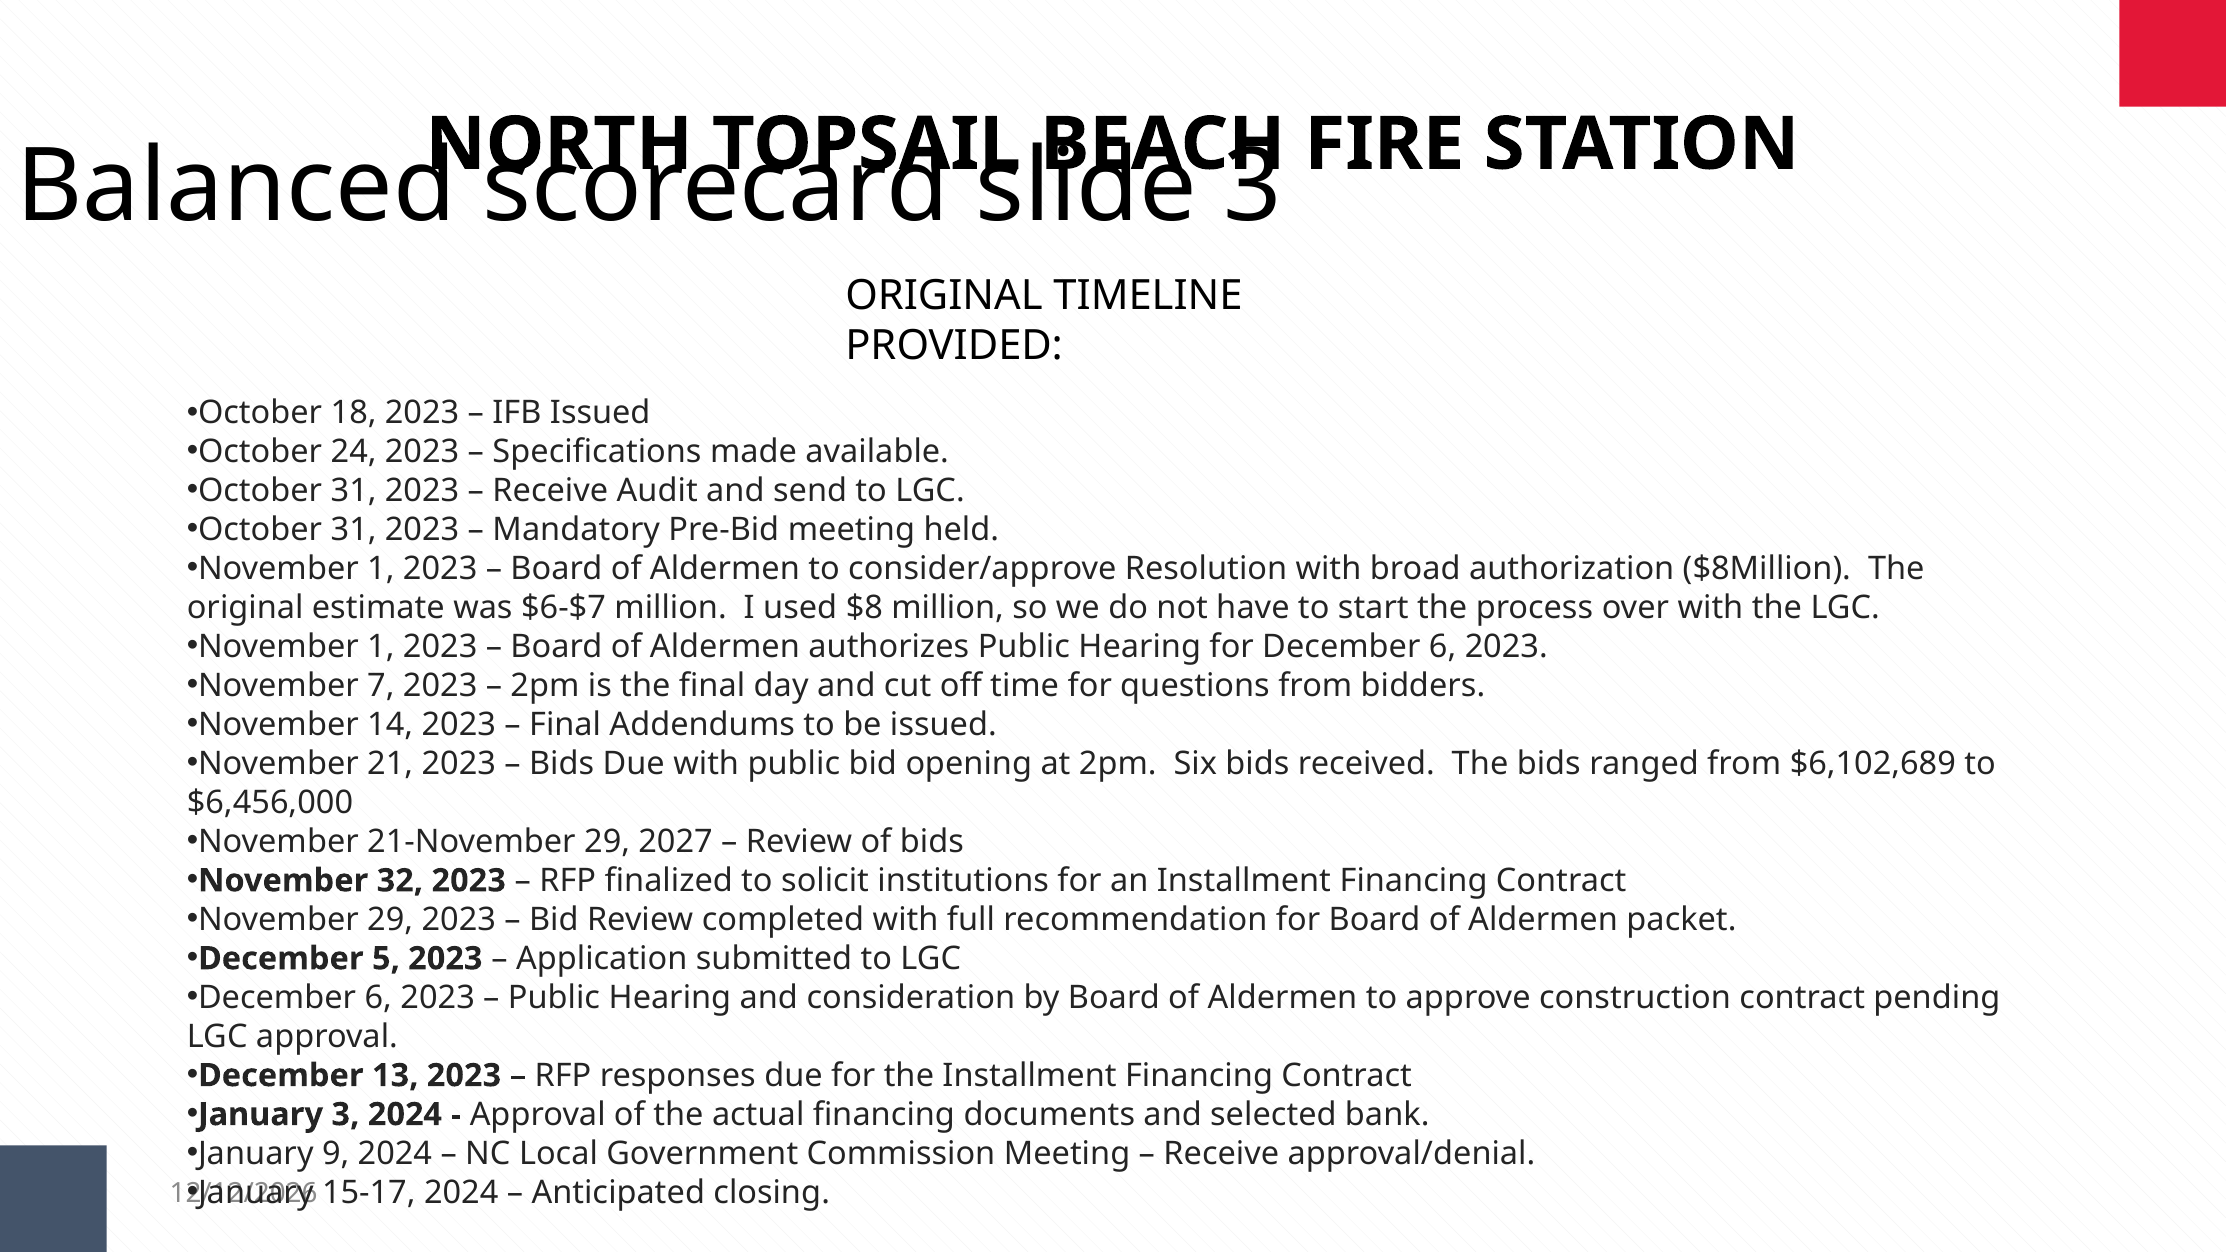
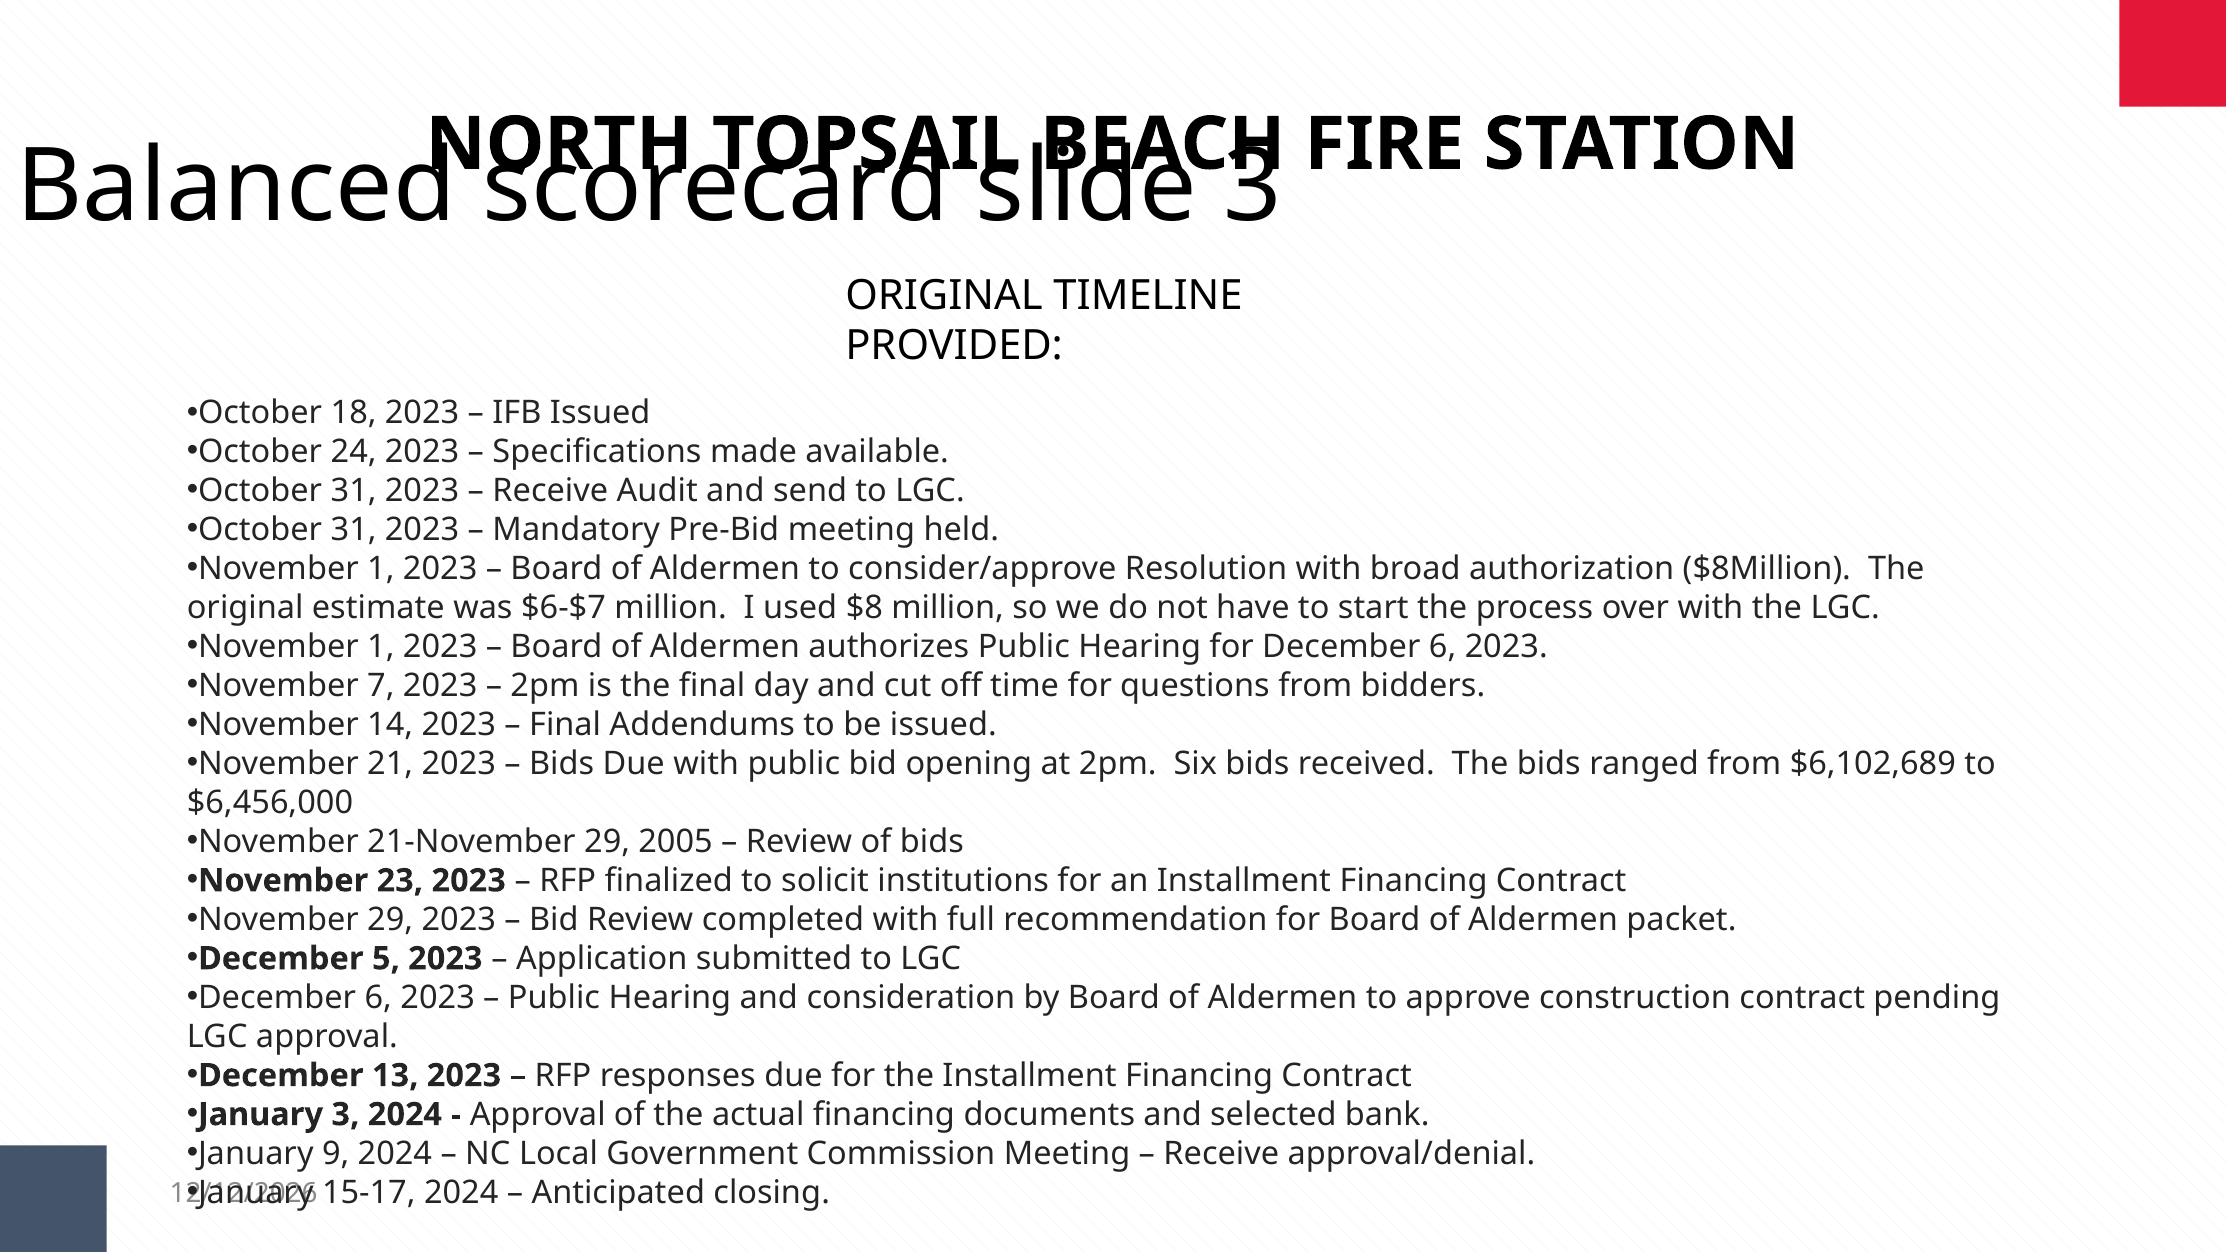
2027: 2027 -> 2005 (676, 842)
32: 32 -> 23 (400, 881)
